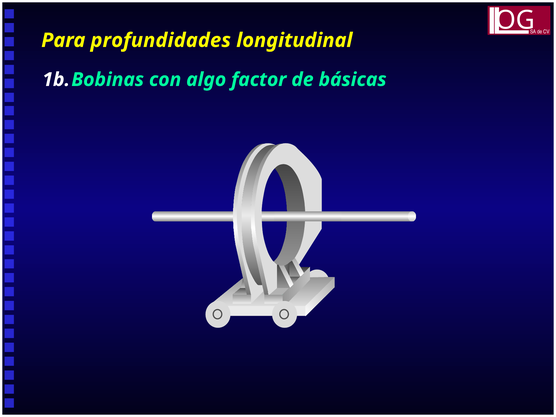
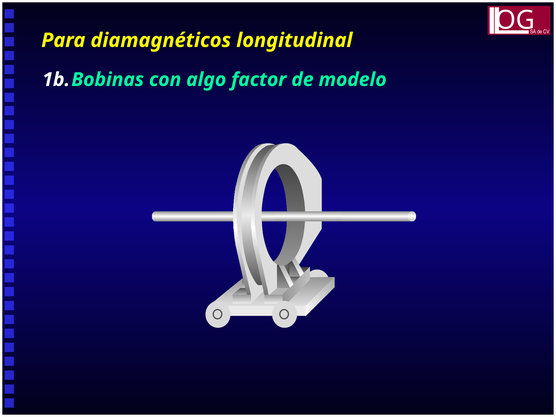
profundidades: profundidades -> diamagnéticos (161, 40)
básicas: básicas -> modelo (353, 80)
